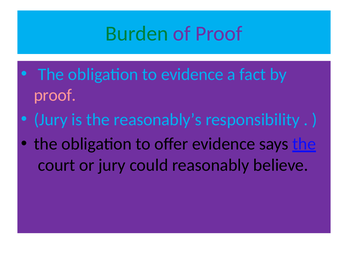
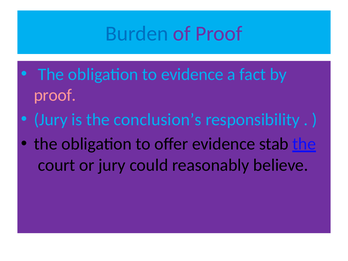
Burden colour: green -> blue (137, 34)
reasonably’s: reasonably’s -> conclusion’s (158, 120)
says: says -> stab (274, 144)
